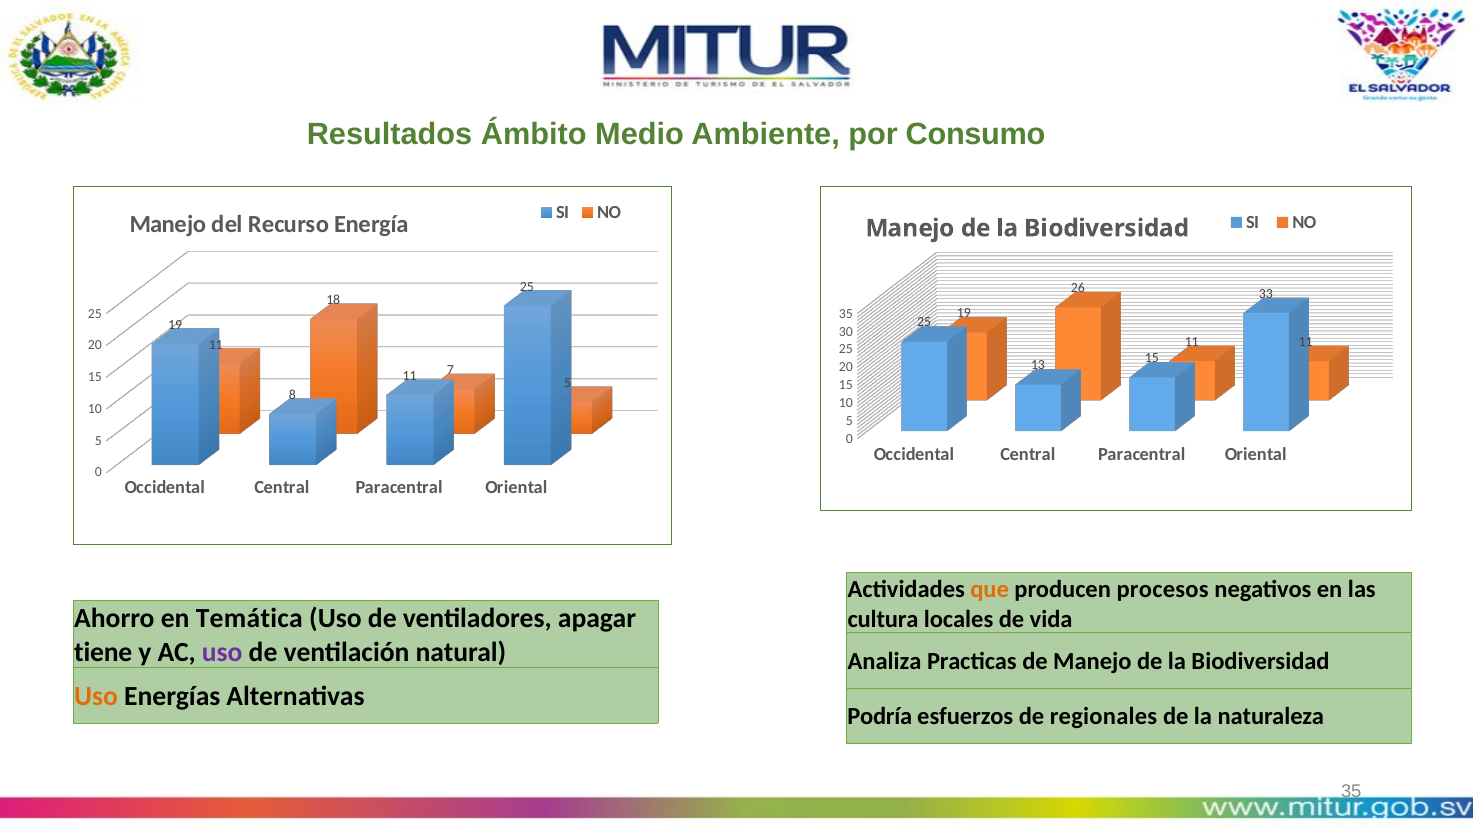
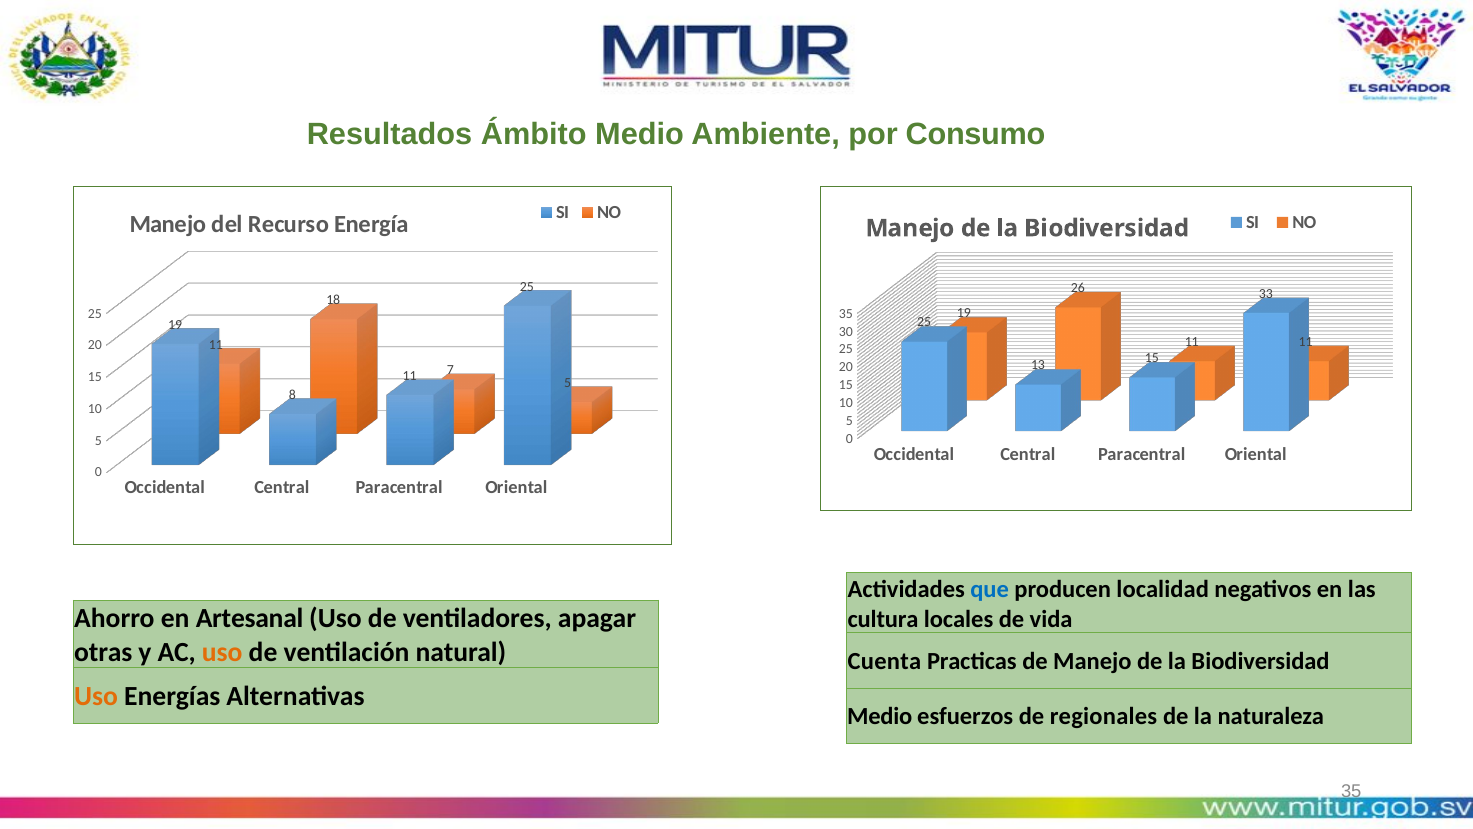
que colour: orange -> blue (990, 589)
procesos: procesos -> localidad (1163, 589)
Temática: Temática -> Artesanal (250, 618)
tiene: tiene -> otras (103, 652)
uso colour: purple -> orange (222, 652)
Analiza: Analiza -> Cuenta (884, 661)
Podría: Podría -> Medio (880, 716)
